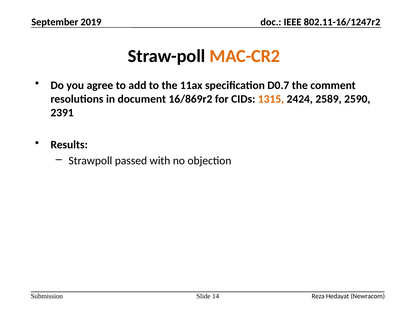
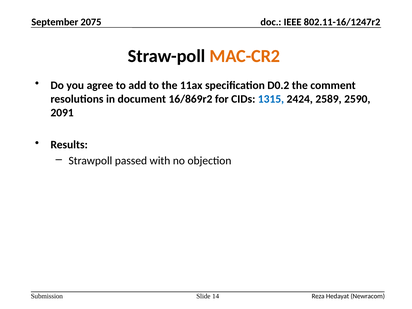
2019: 2019 -> 2075 (91, 22)
D0.7: D0.7 -> D0.2 (278, 85)
1315 colour: orange -> blue (271, 99)
2391: 2391 -> 2091 (62, 113)
